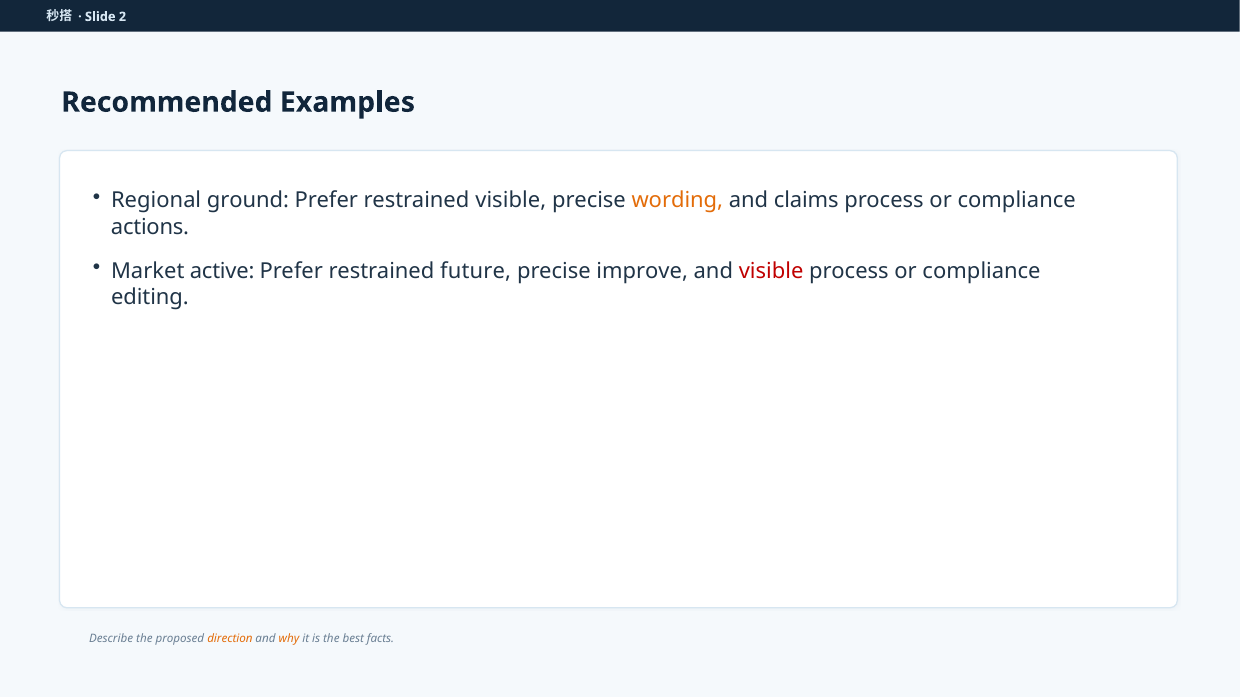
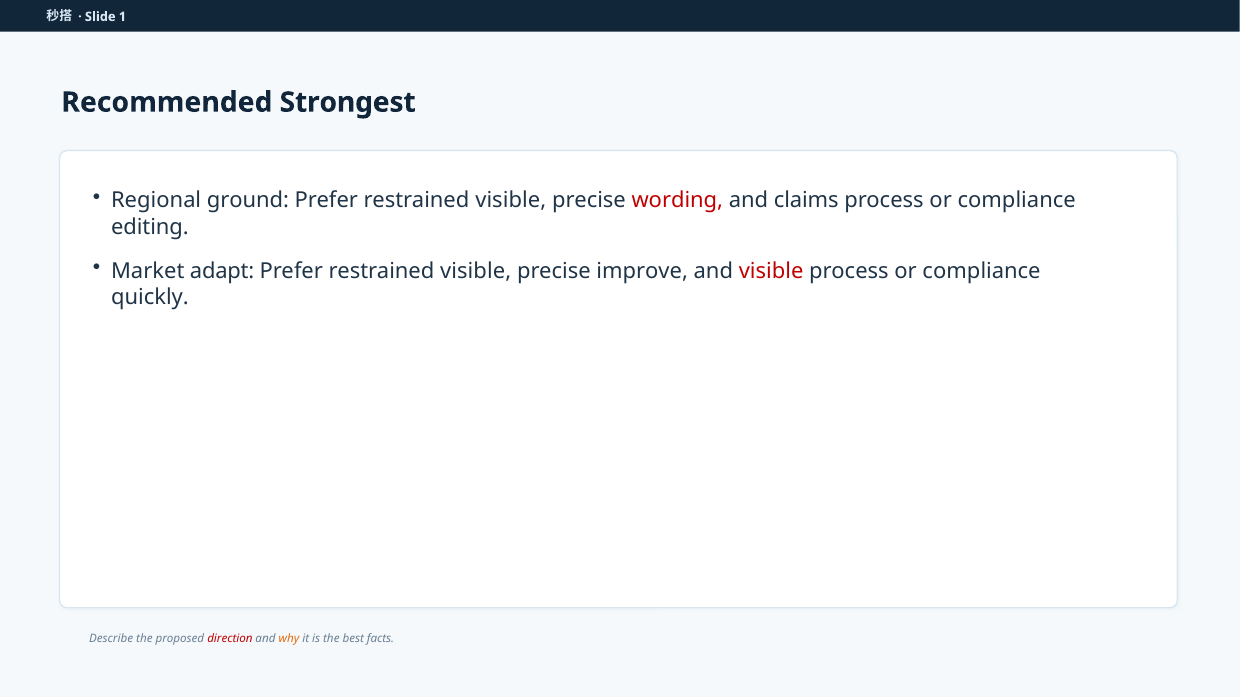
2: 2 -> 1 (122, 17)
Examples: Examples -> Strongest (348, 102)
wording colour: orange -> red (677, 201)
actions: actions -> editing (150, 227)
active: active -> adapt (222, 271)
future: future -> visible (476, 271)
editing: editing -> quickly (150, 298)
direction colour: orange -> red (230, 639)
